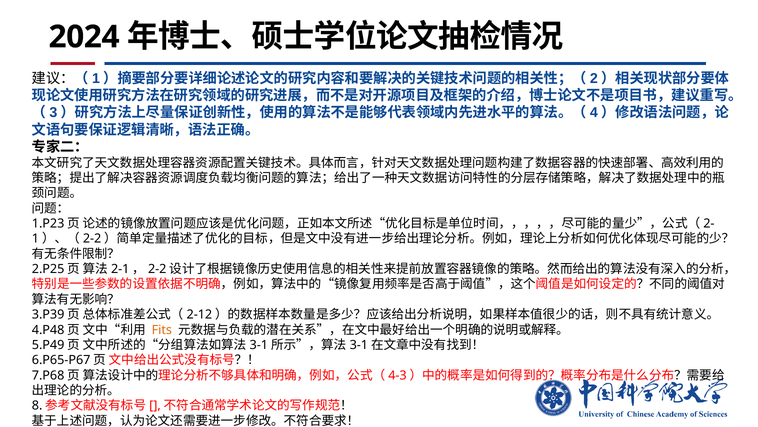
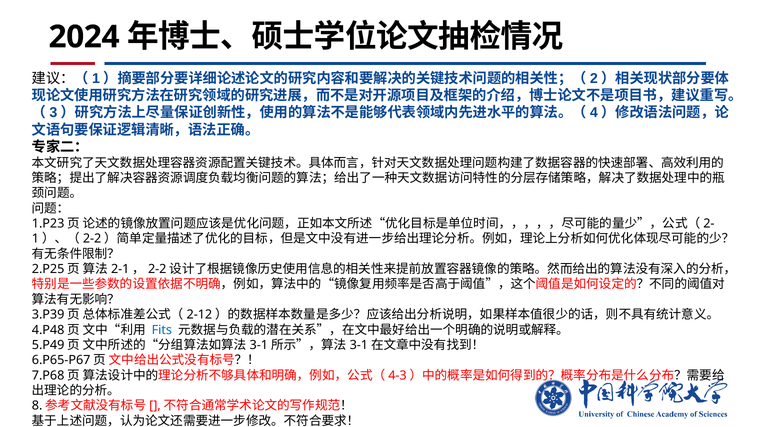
Fits colour: orange -> blue (162, 329)
